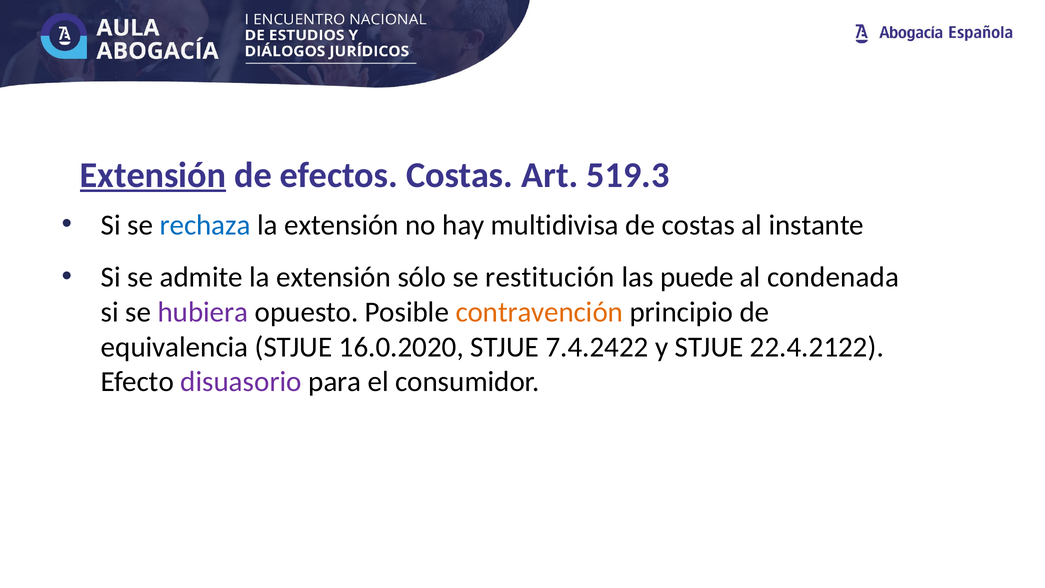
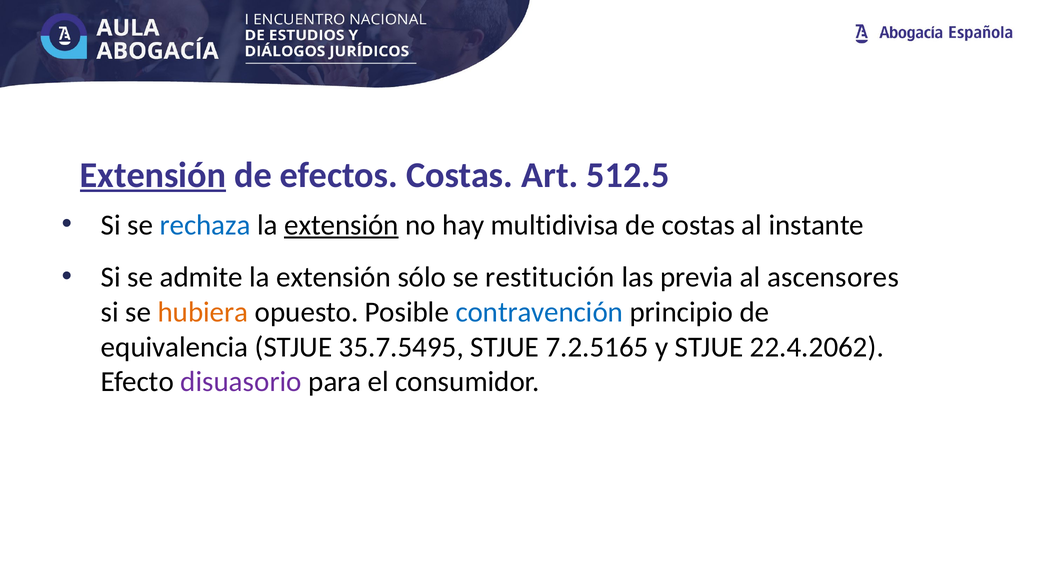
519.3: 519.3 -> 512.5 (628, 175)
extensión underline: none -> present (341, 225)
puede: puede -> previa (697, 277)
condenada: condenada -> ascensores (833, 277)
hubiera colour: purple -> orange (203, 312)
contravención colour: orange -> blue (539, 312)
16.0.2020: 16.0.2020 -> 35.7.5495 (401, 347)
7.4.2422: 7.4.2422 -> 7.2.5165 (597, 347)
22.4.2122: 22.4.2122 -> 22.4.2062 (817, 347)
